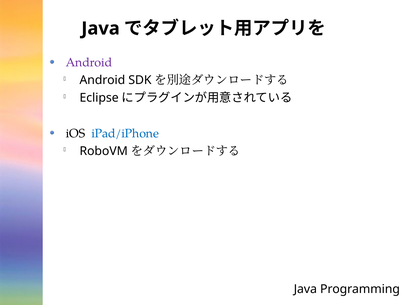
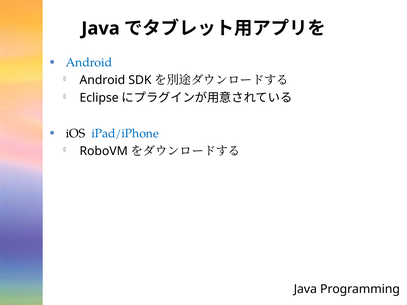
Android colour: purple -> blue (89, 63)
